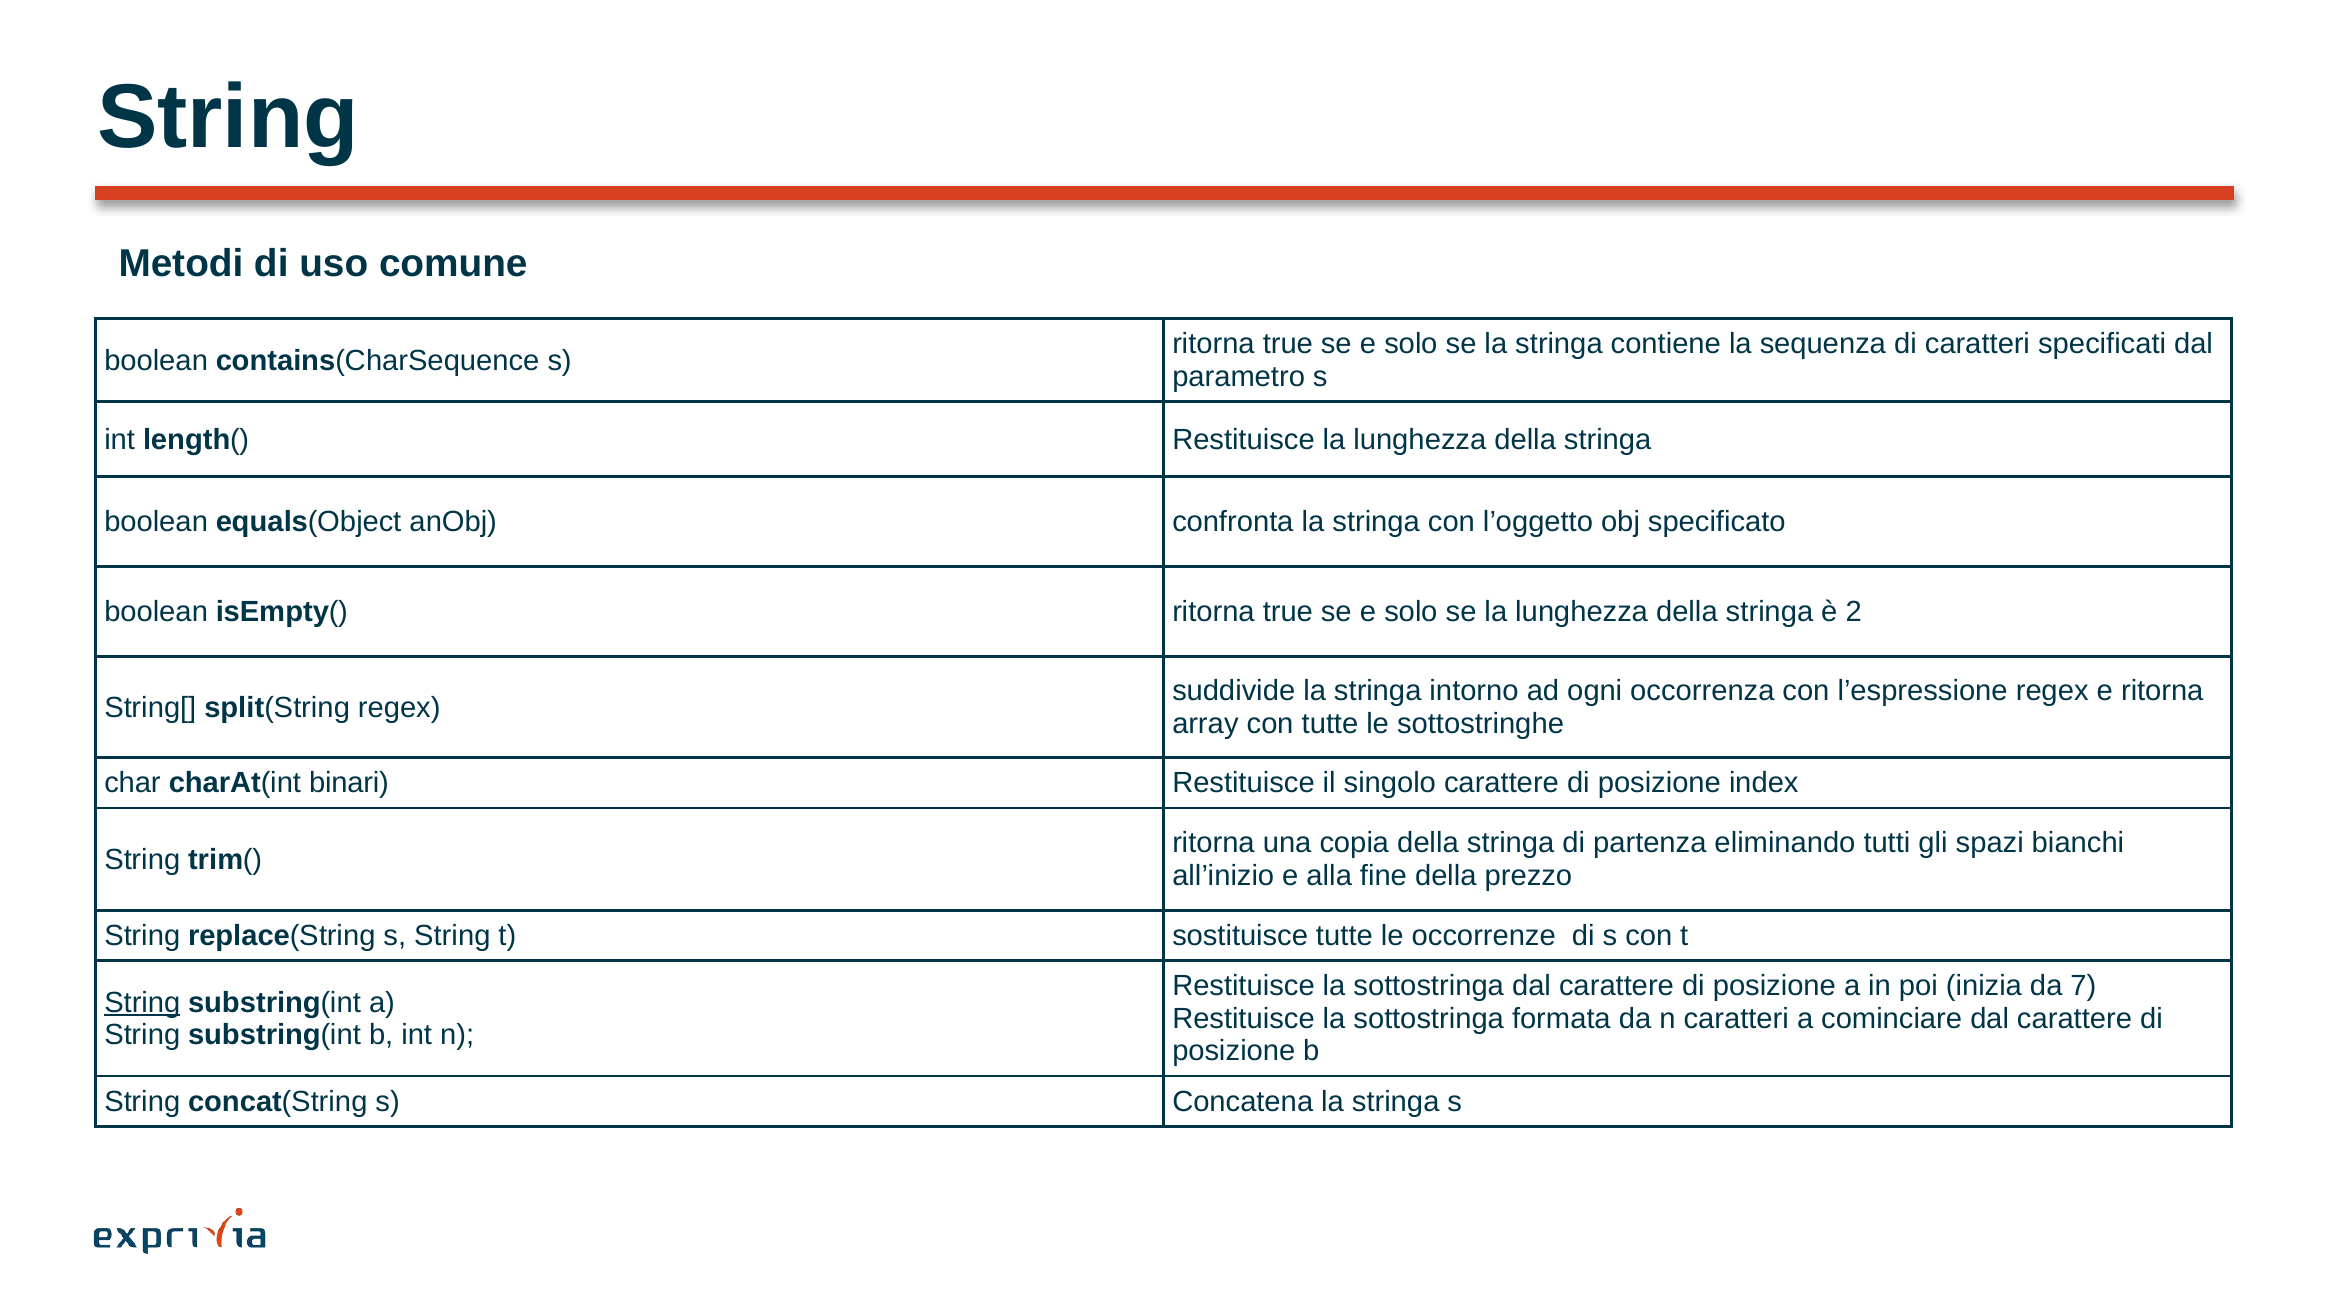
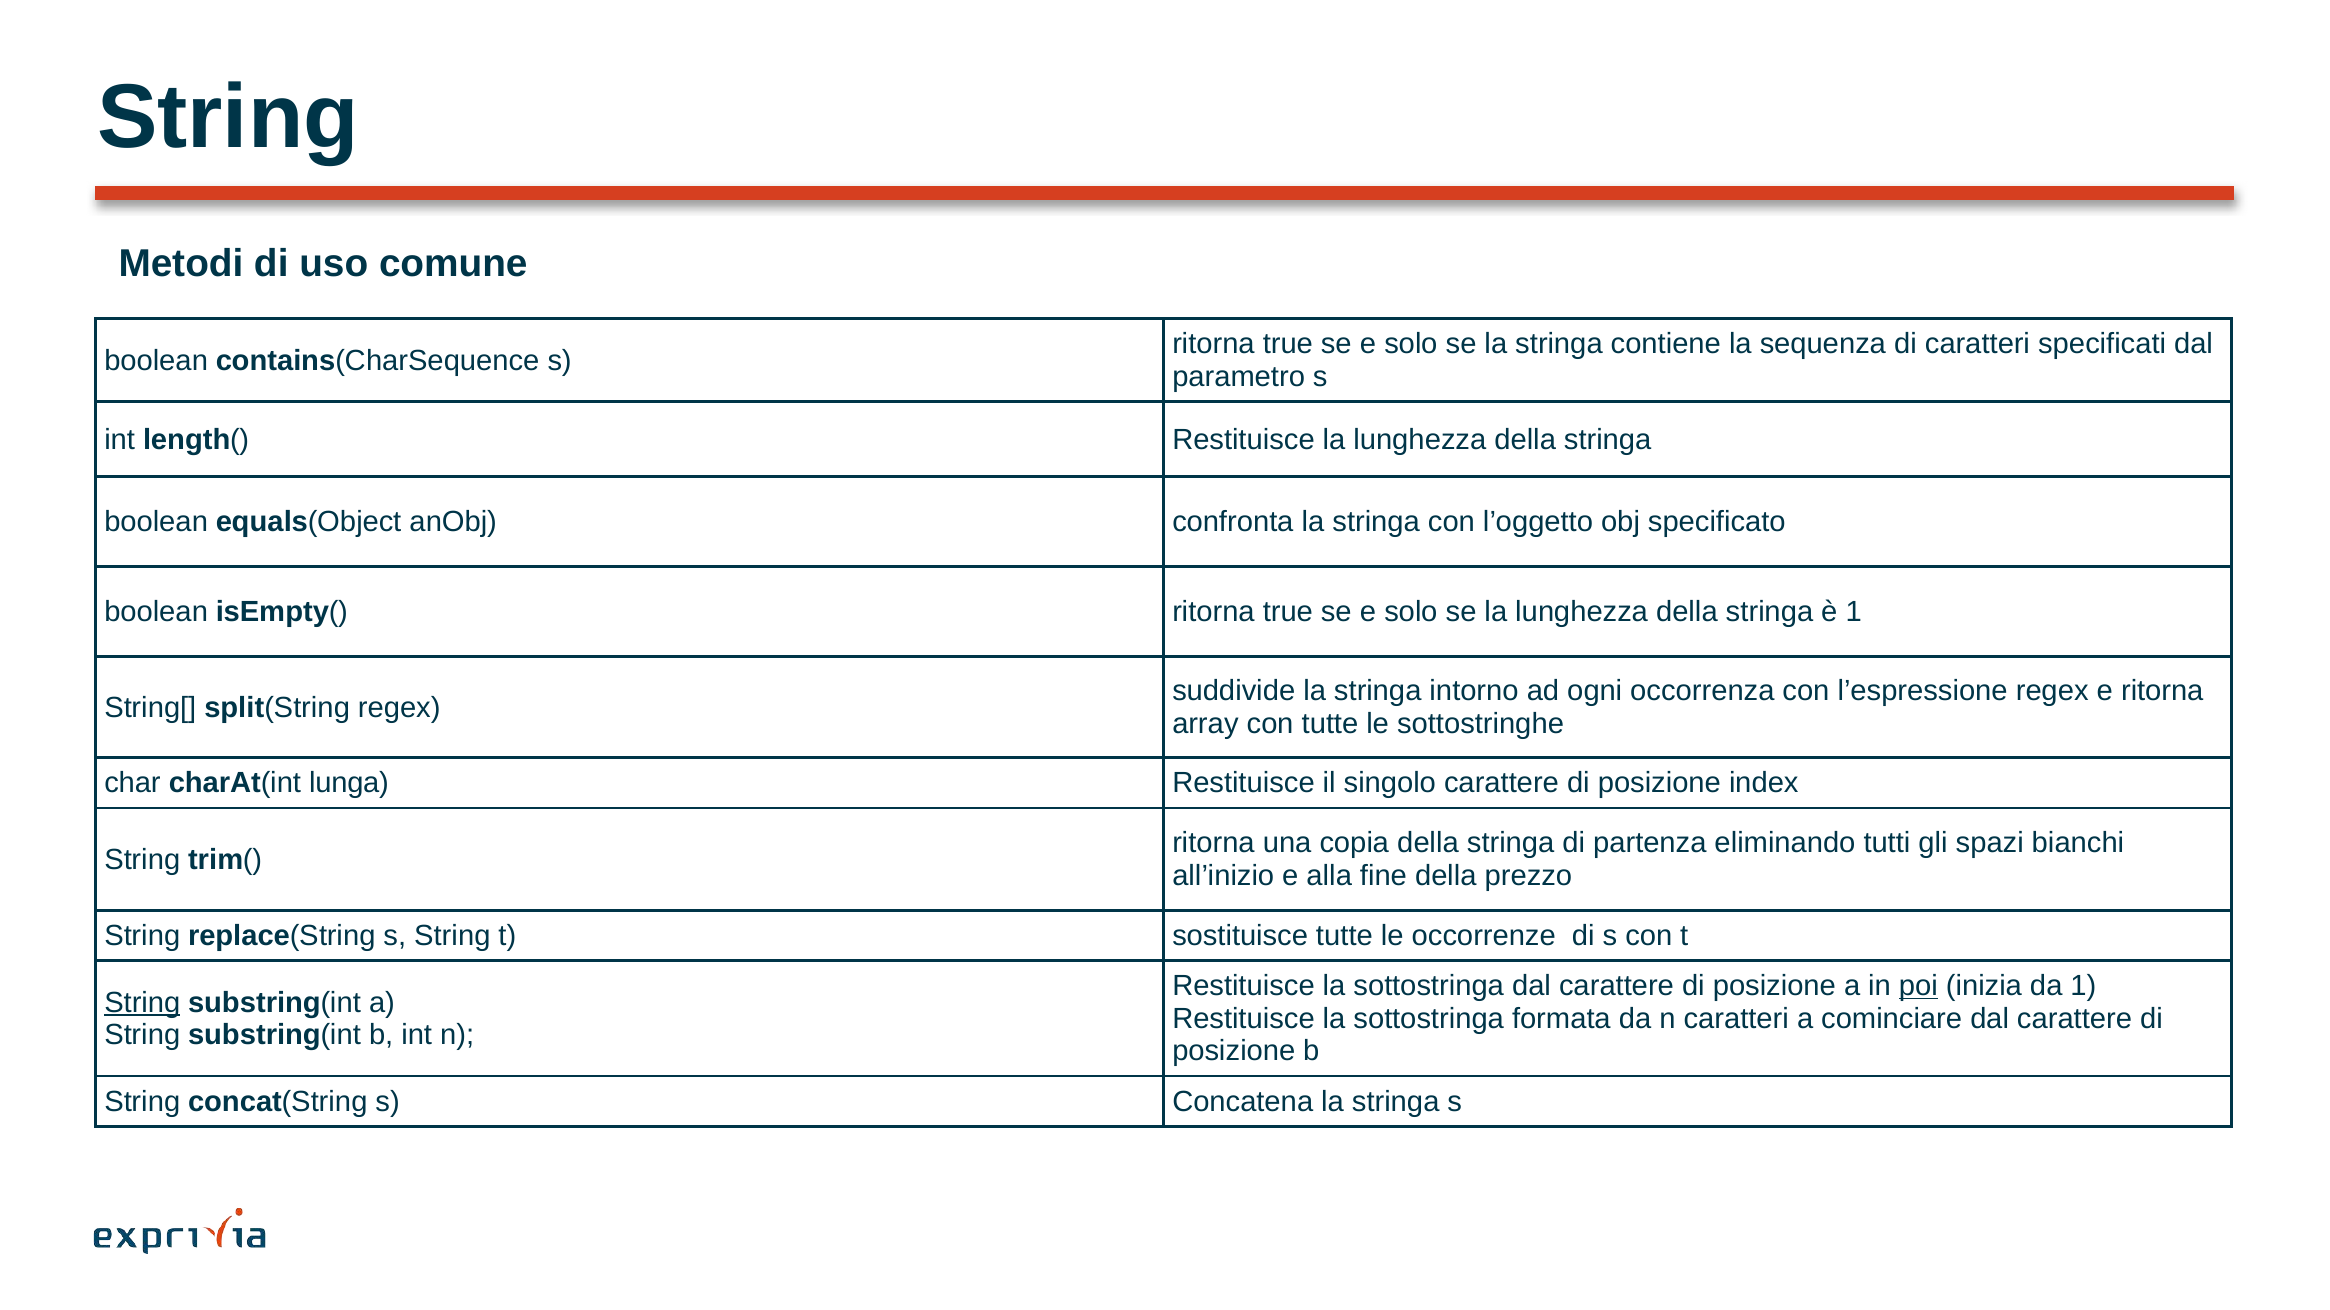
è 2: 2 -> 1 (1854, 612)
binari: binari -> lunga (349, 784)
poi underline: none -> present (1918, 987)
da 7: 7 -> 1 (2083, 987)
